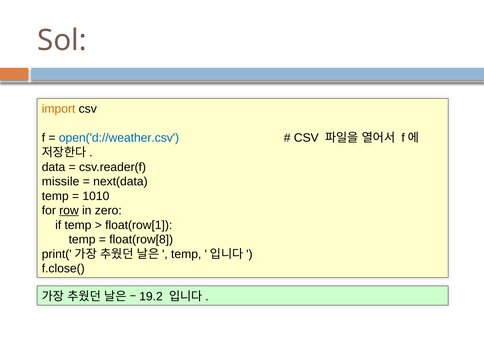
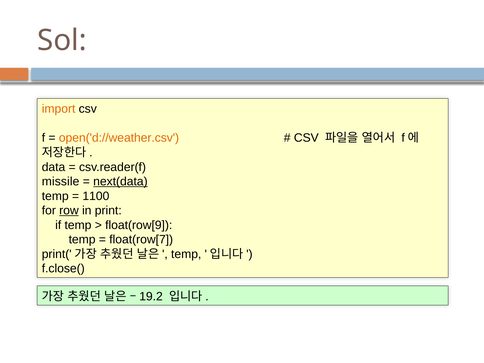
open('d://weather.csv colour: blue -> orange (119, 138)
next(data underline: none -> present (120, 182)
1010: 1010 -> 1100 (96, 196)
zero: zero -> print (108, 211)
float(row[1: float(row[1 -> float(row[9 (139, 225)
float(row[8: float(row[8 -> float(row[7 (141, 240)
